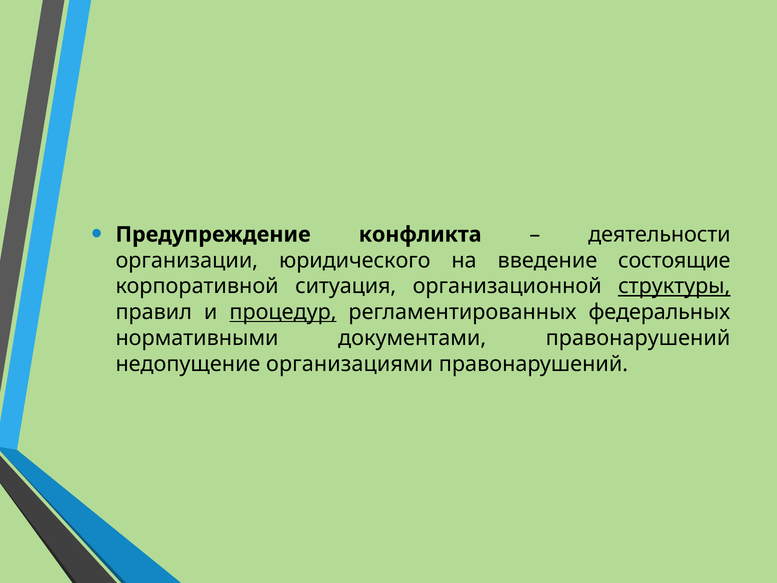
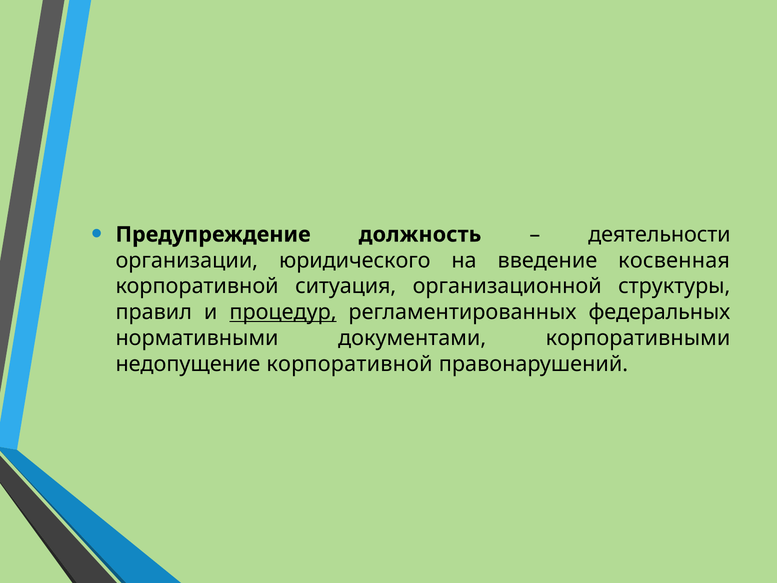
конфликта: конфликта -> должность (420, 234)
состоящие: состоящие -> косвенная (674, 260)
структуры underline: present -> none (674, 286)
документами правонарушений: правонарушений -> корпоративными (638, 338)
недопущение организациями: организациями -> корпоративной (350, 364)
